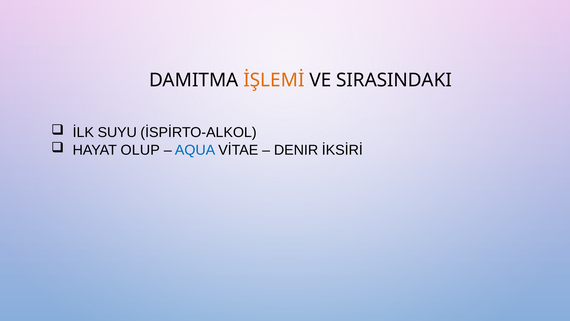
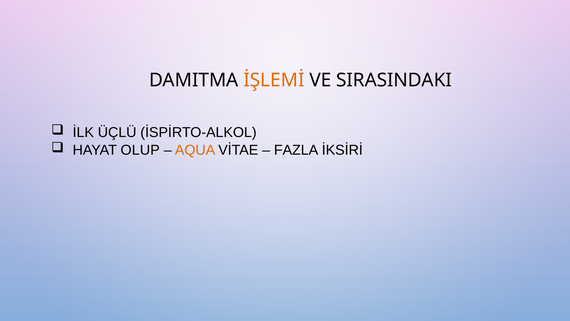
SUYU: SUYU -> ÜÇLÜ (117, 132)
AQUA colour: blue -> orange (195, 150)
DENIR: DENIR -> FAZLA (296, 150)
